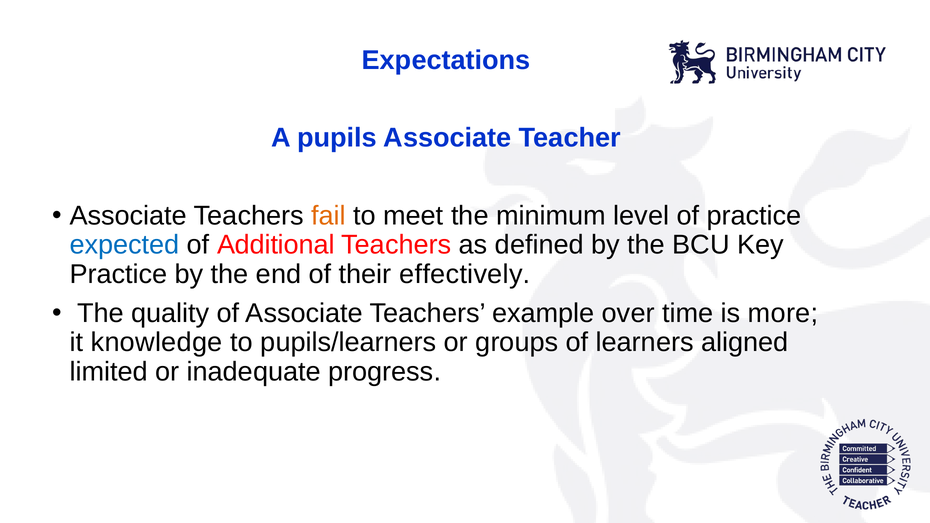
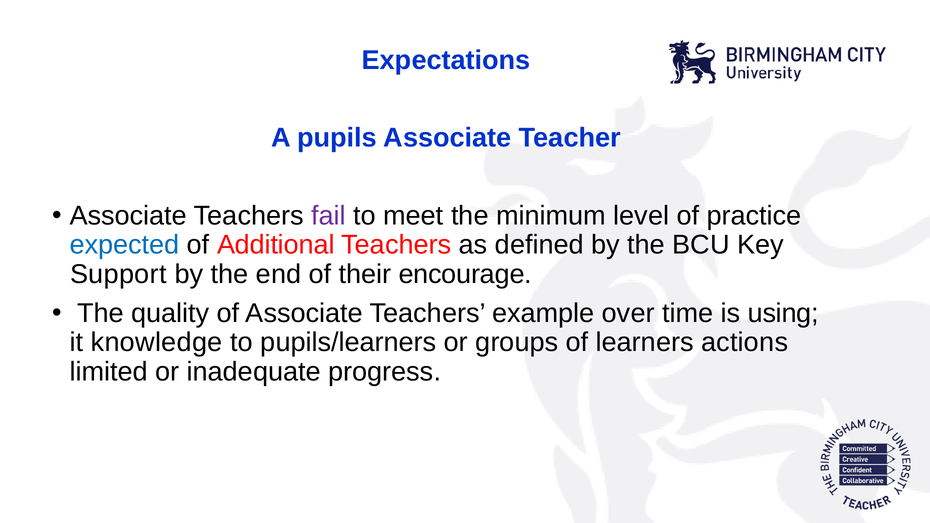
fail colour: orange -> purple (328, 216)
Practice: Practice -> Support (118, 274)
effectively: effectively -> encourage (465, 274)
more: more -> using (783, 313)
aligned: aligned -> actions (745, 342)
